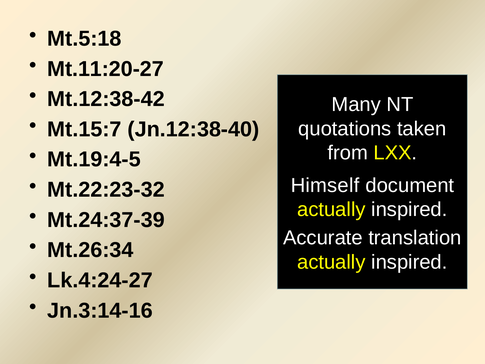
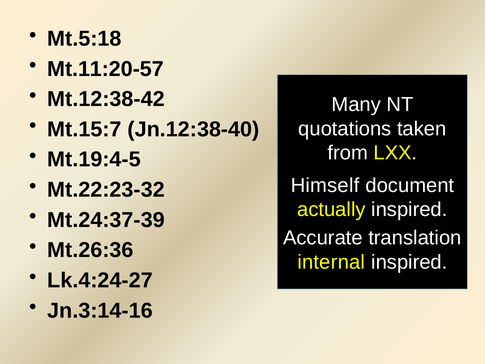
Mt.11:20-27: Mt.11:20-27 -> Mt.11:20-57 (105, 69)
Mt.26:34: Mt.26:34 -> Mt.26:36 (90, 250)
actually: actually -> internal (331, 262)
